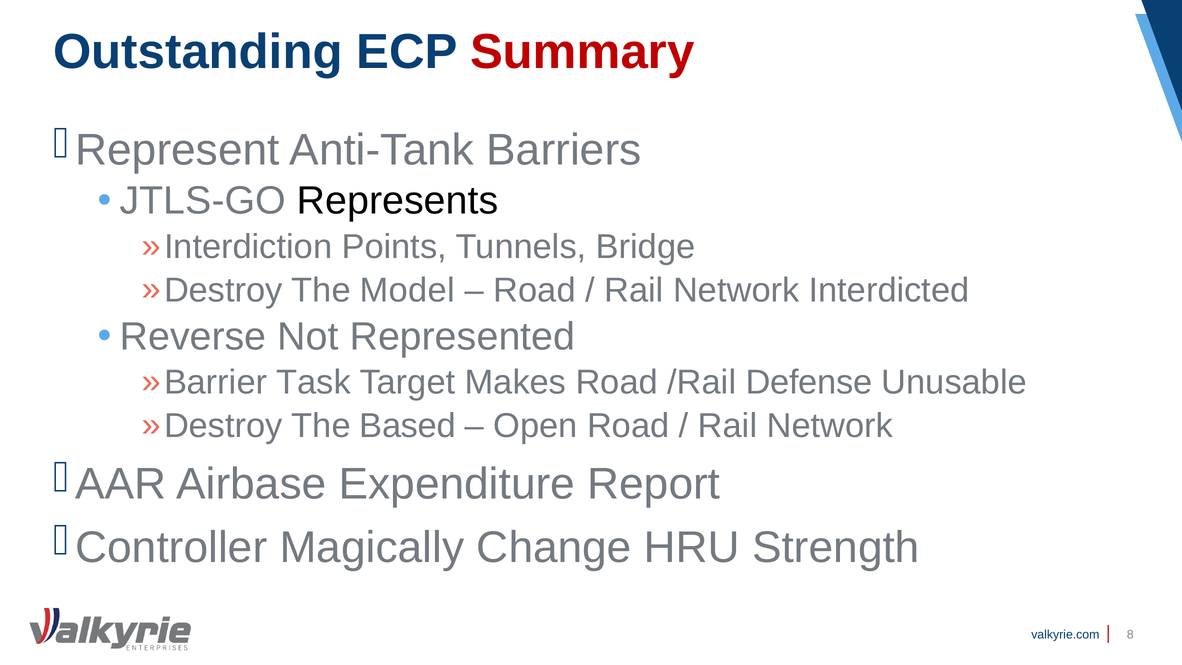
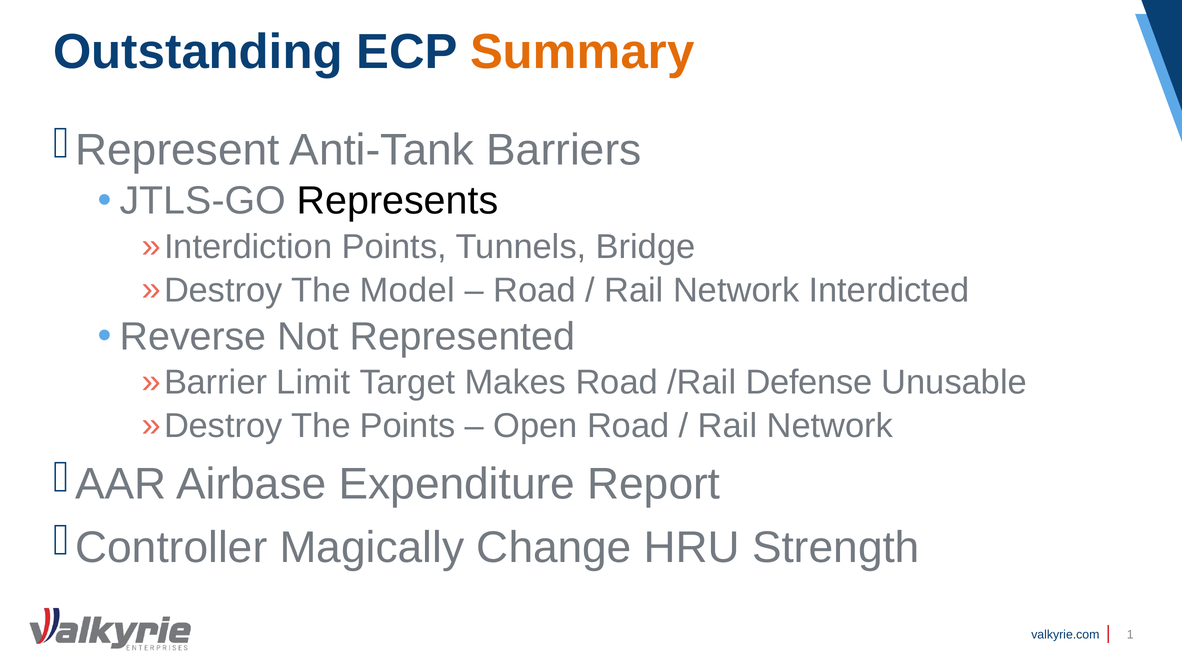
Summary colour: red -> orange (582, 52)
Task: Task -> Limit (313, 383)
The Based: Based -> Points (407, 426)
8: 8 -> 1 (1130, 635)
